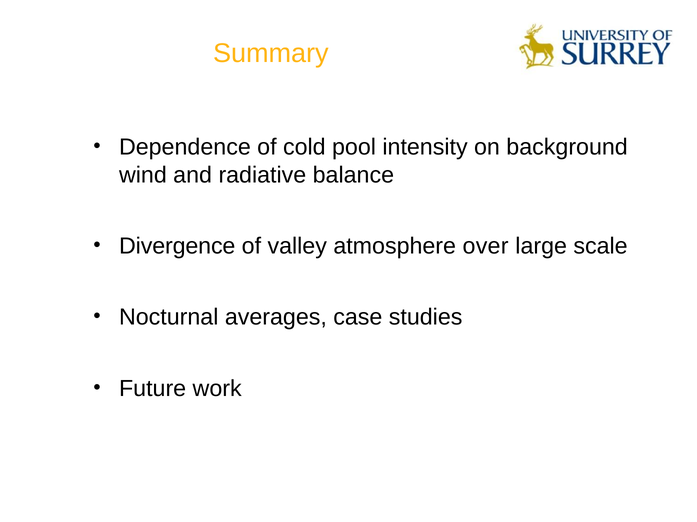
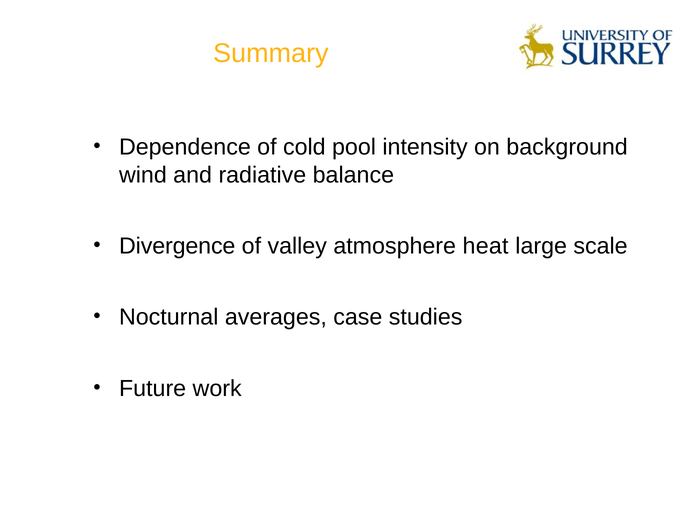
over: over -> heat (486, 246)
